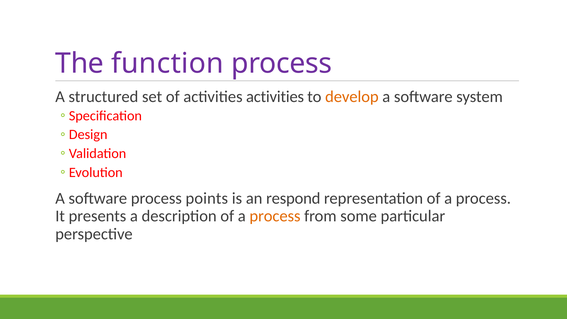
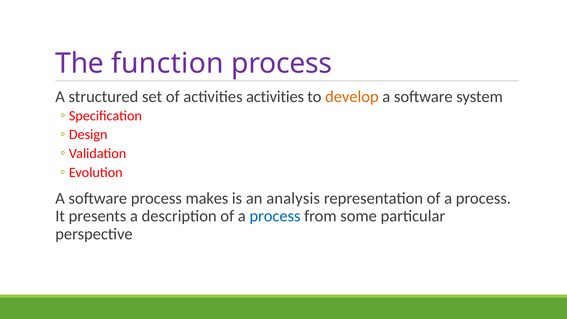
points: points -> makes (207, 198)
respond: respond -> analysis (293, 198)
process colour: orange -> blue (275, 216)
